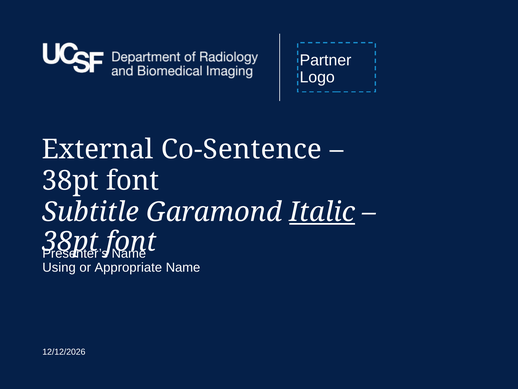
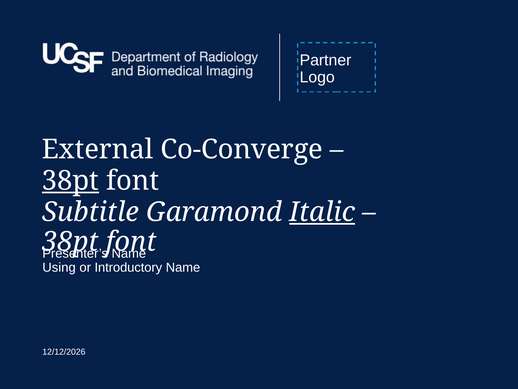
Co-Sentence: Co-Sentence -> Co-Converge (242, 149)
38pt underline: none -> present (70, 181)
Appropriate: Appropriate -> Introductory (128, 267)
